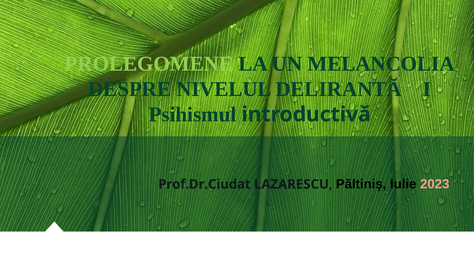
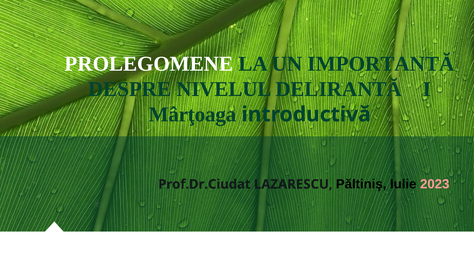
PROLEGOMENE colour: light green -> white (149, 64)
MELANCOLIA: MELANCOLIA -> IMPORTANTĂ (381, 64)
Psihismul: Psihismul -> Mârţoaga (193, 114)
